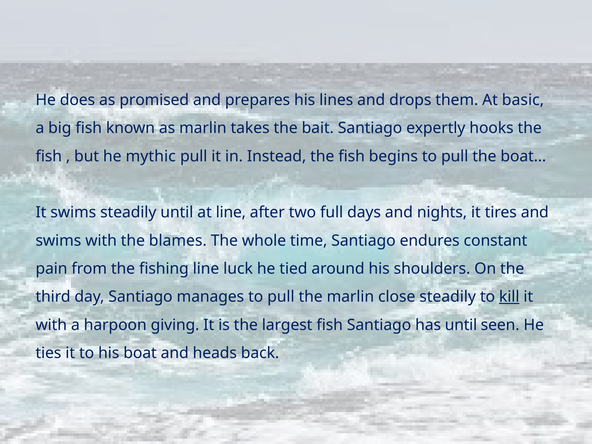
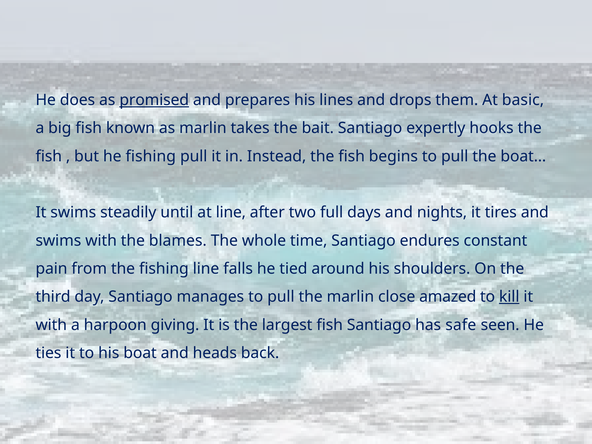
promised underline: none -> present (154, 100)
he mythic: mythic -> fishing (151, 156)
luck: luck -> falls (238, 269)
close steadily: steadily -> amazed (448, 297)
has until: until -> safe (461, 325)
